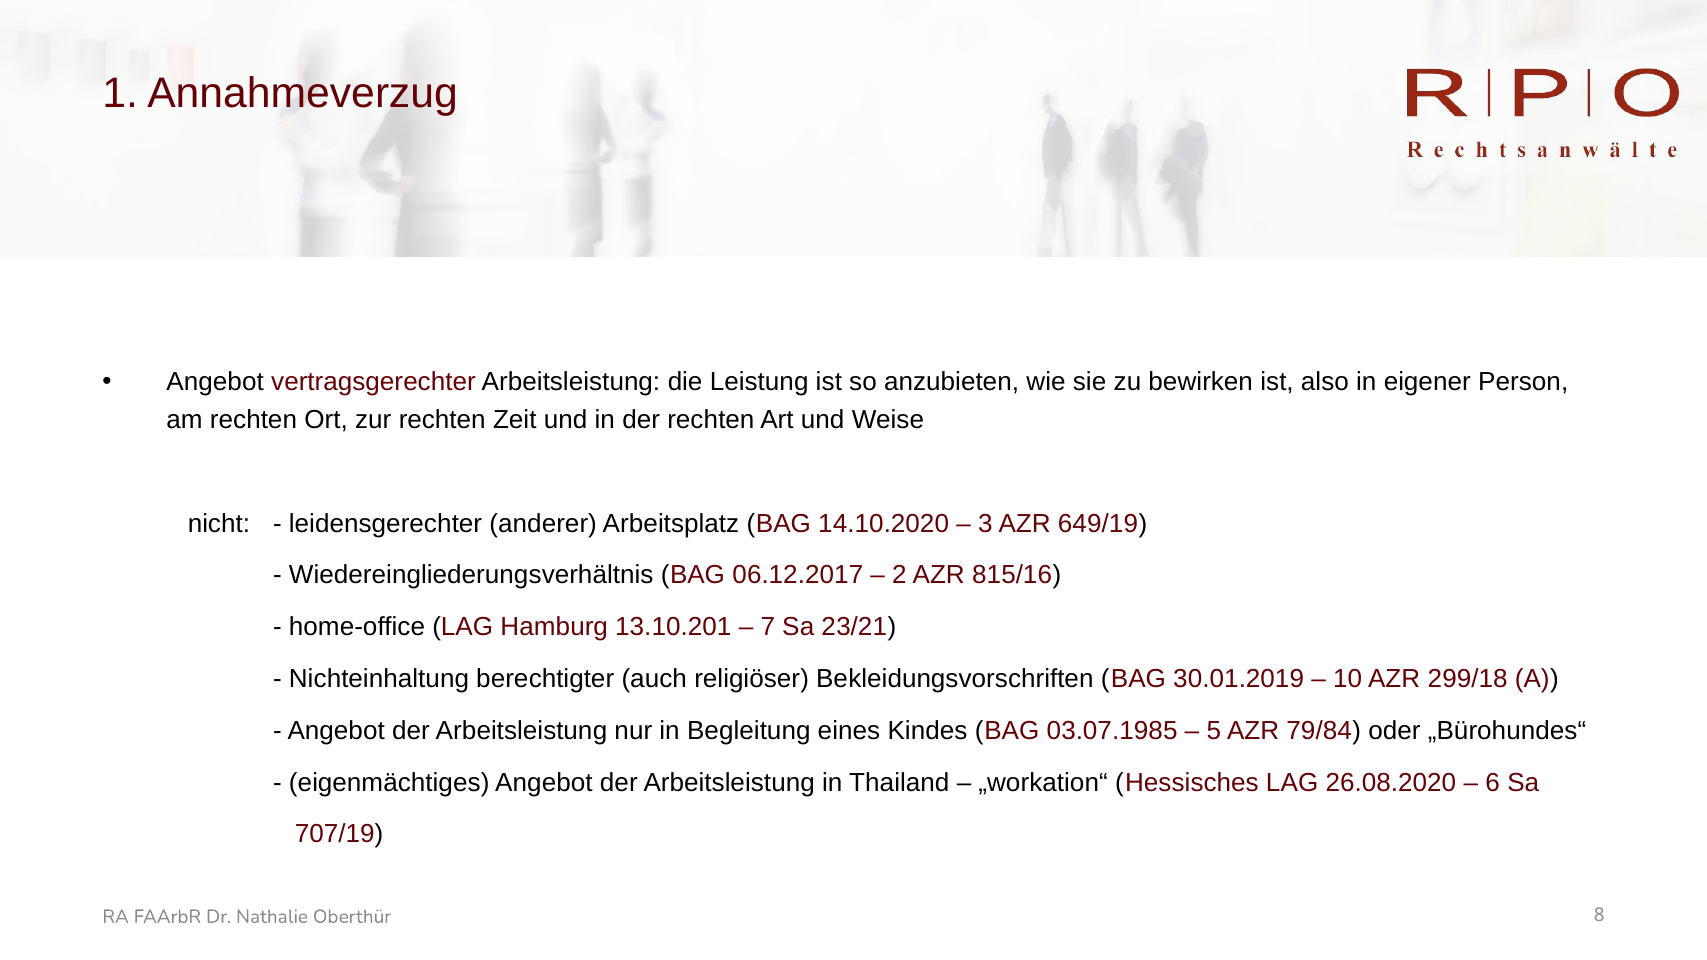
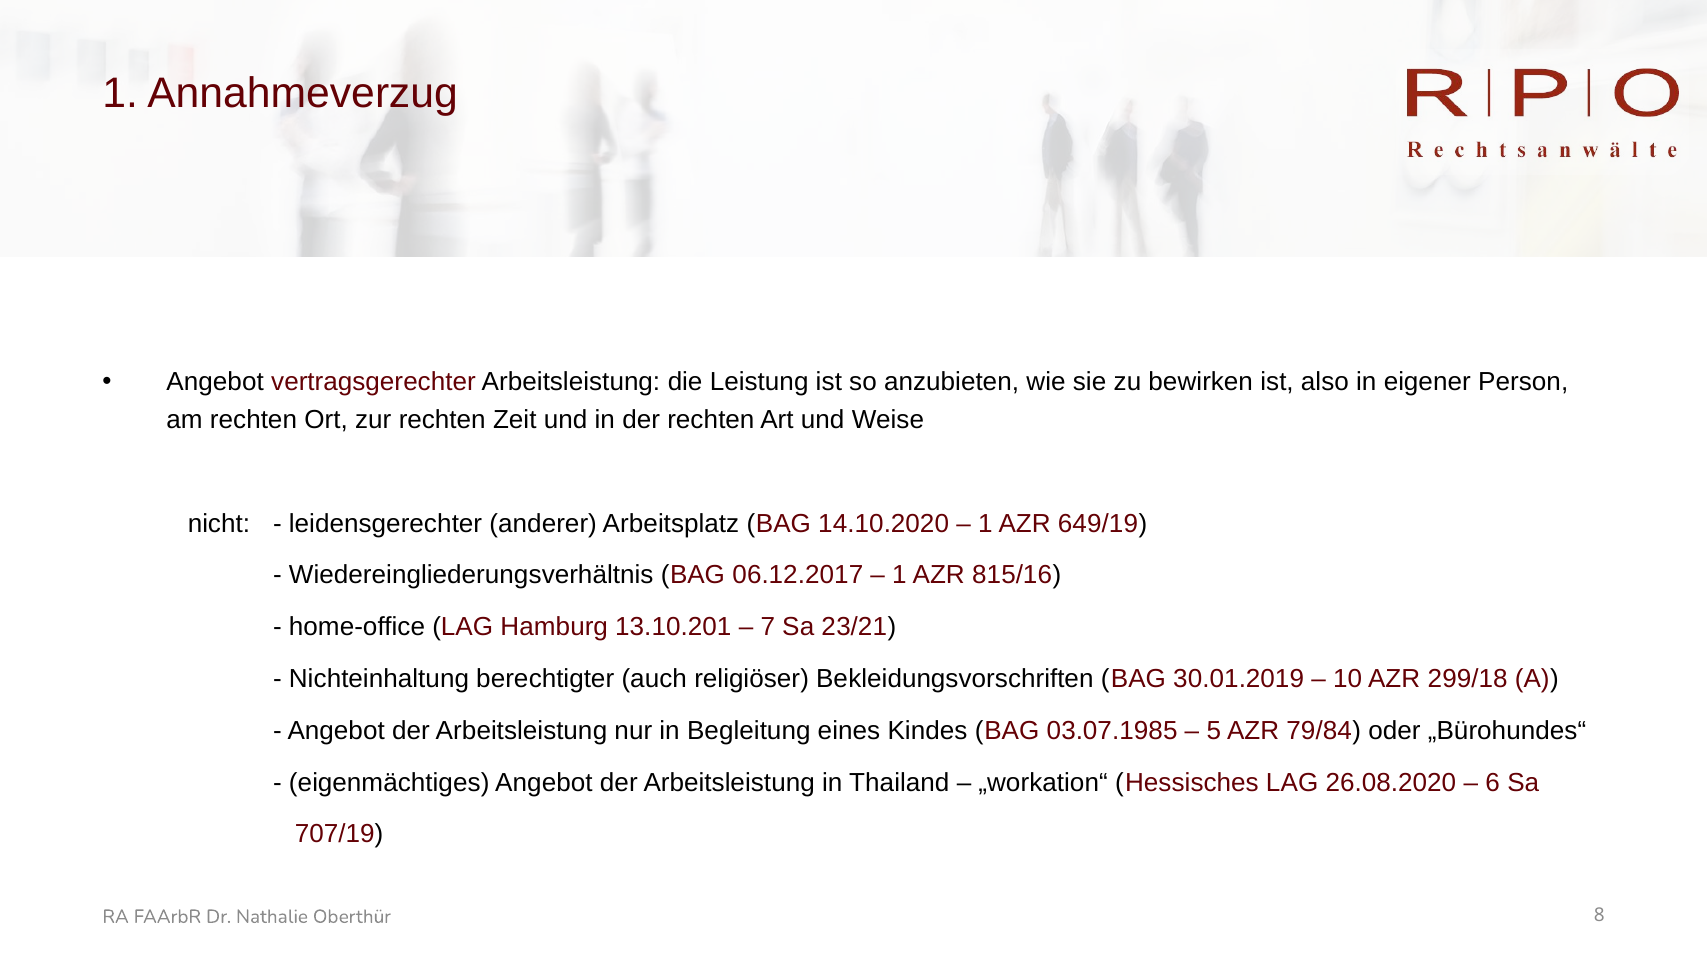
3: 3 -> 1 (985, 524)
2: 2 -> 1 (899, 575)
